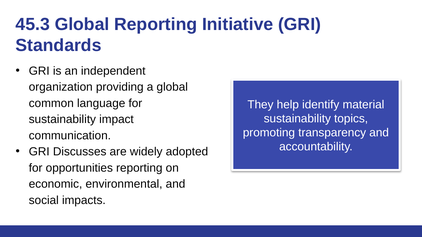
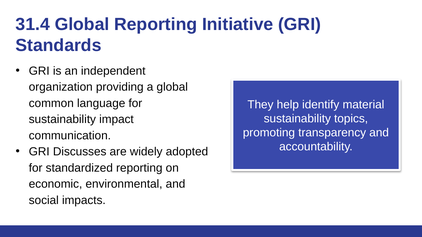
45.3: 45.3 -> 31.4 (33, 24)
opportunities: opportunities -> standardized (79, 168)
